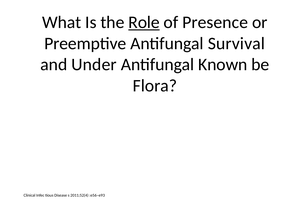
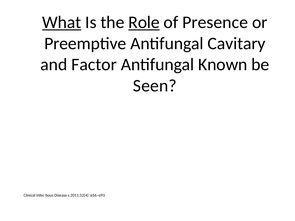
What underline: none -> present (62, 22)
Survival: Survival -> Cavitary (237, 43)
Under: Under -> Factor (94, 65)
Flora: Flora -> Seen (155, 86)
